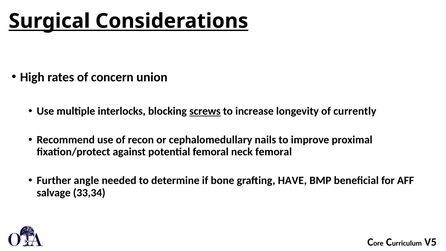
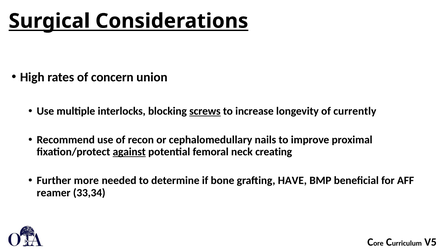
against underline: none -> present (129, 152)
neck femoral: femoral -> creating (274, 152)
angle: angle -> more (86, 181)
salvage: salvage -> reamer (54, 193)
